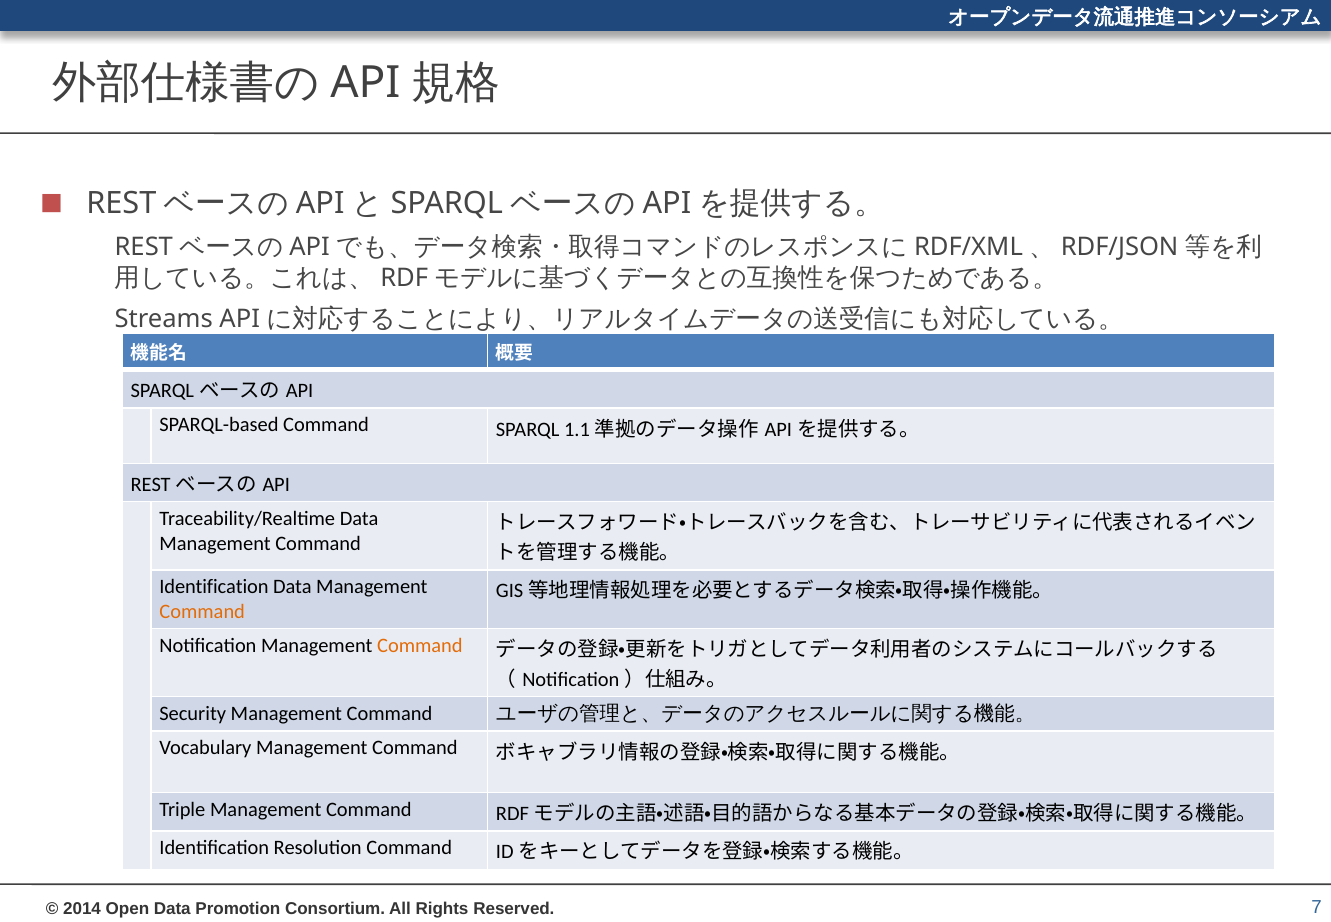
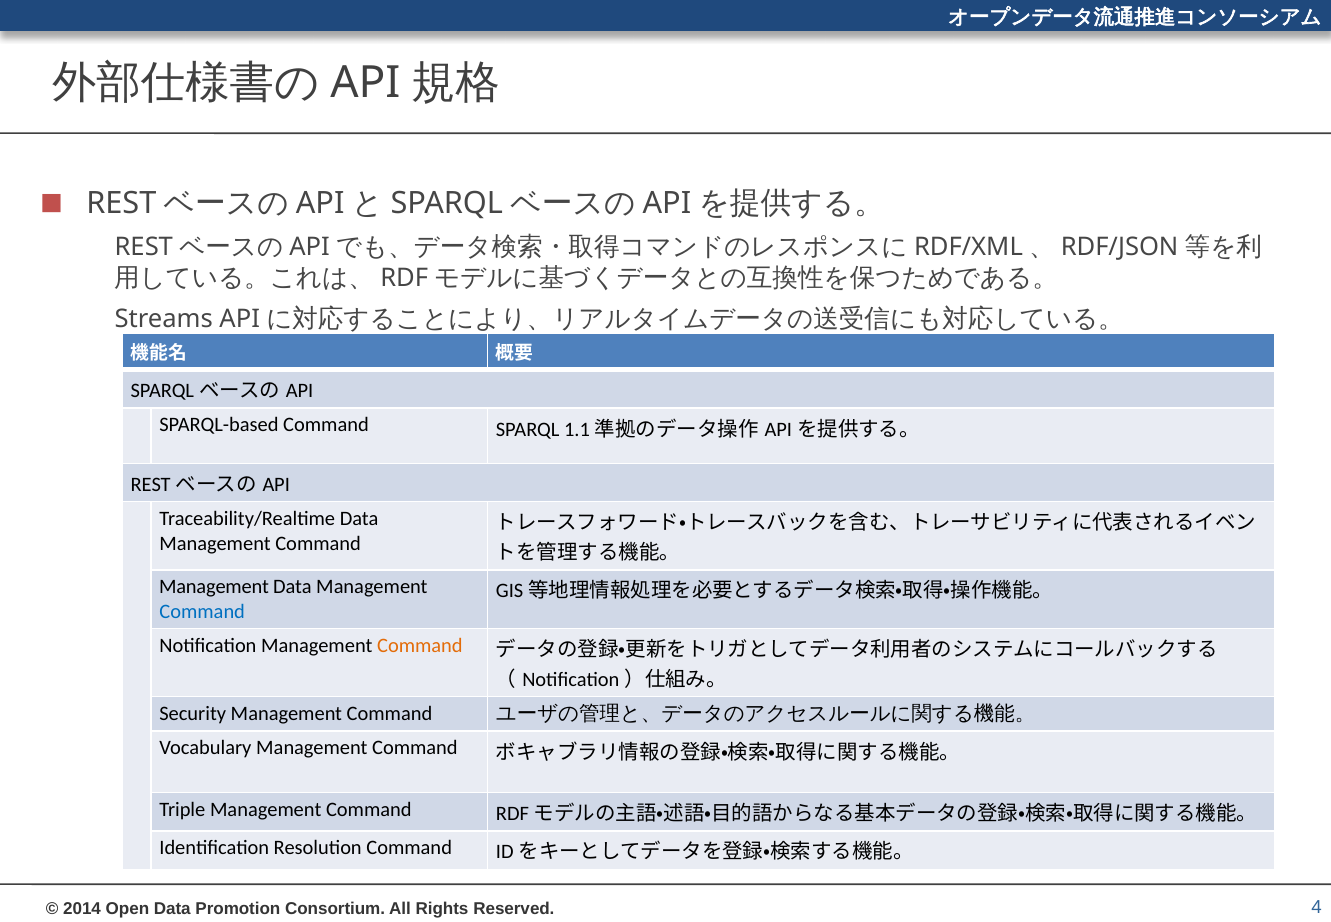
Identification: Identification -> Management (214, 586)
Command colour: orange -> blue (202, 611)
7: 7 -> 4 (1317, 907)
